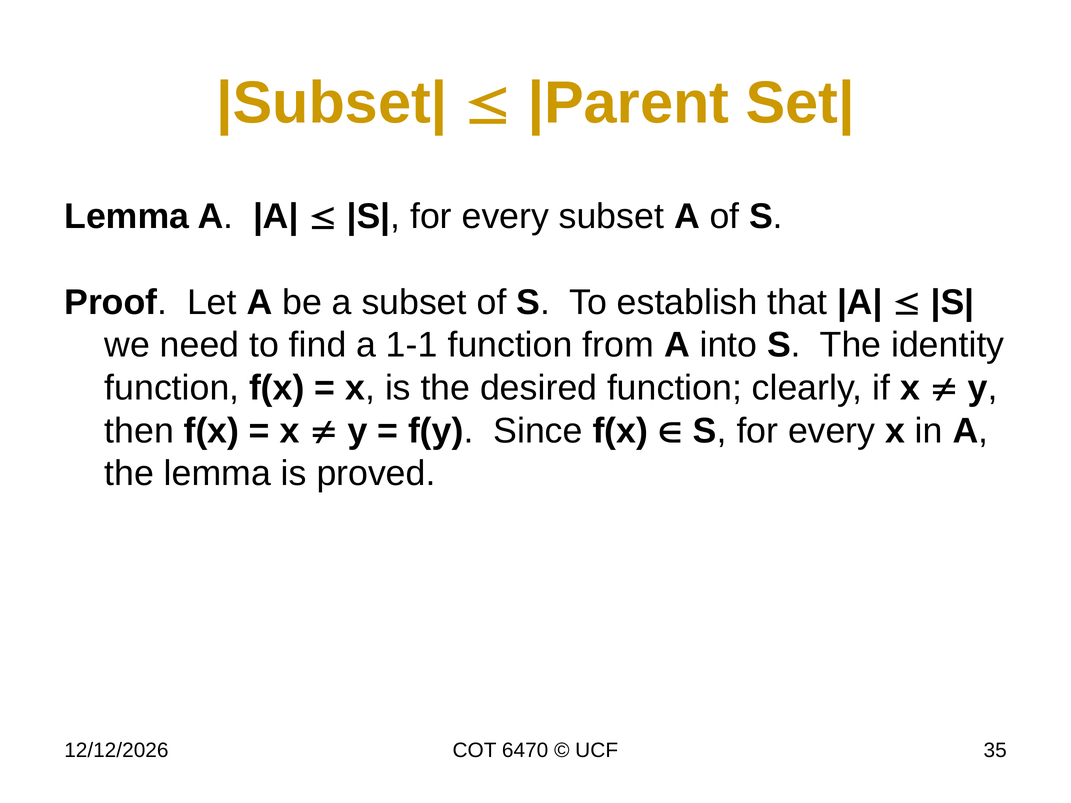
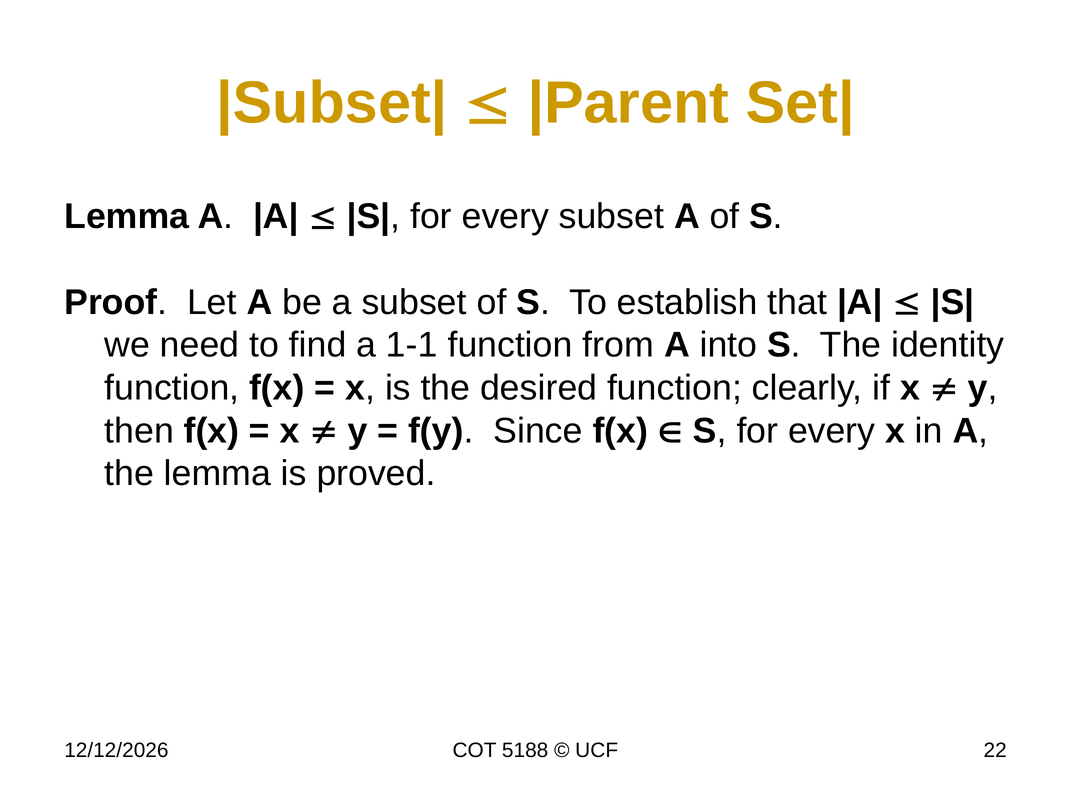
6470: 6470 -> 5188 (525, 751)
35: 35 -> 22 (995, 751)
